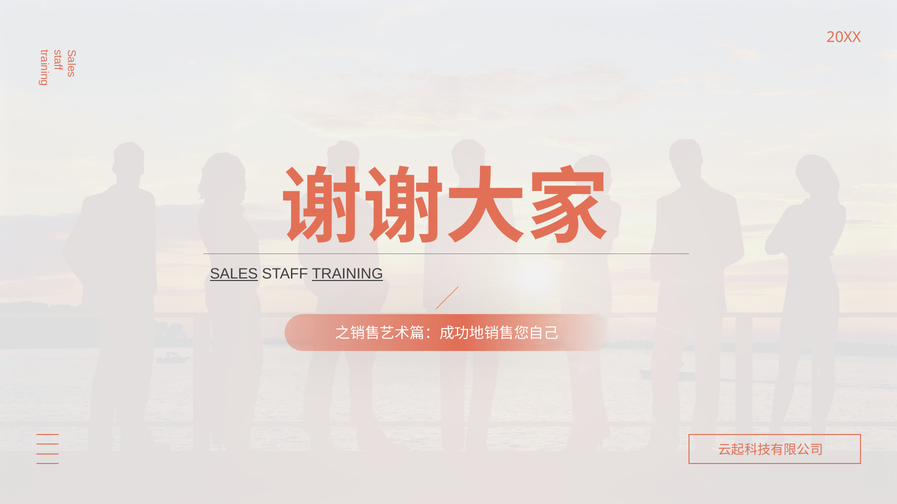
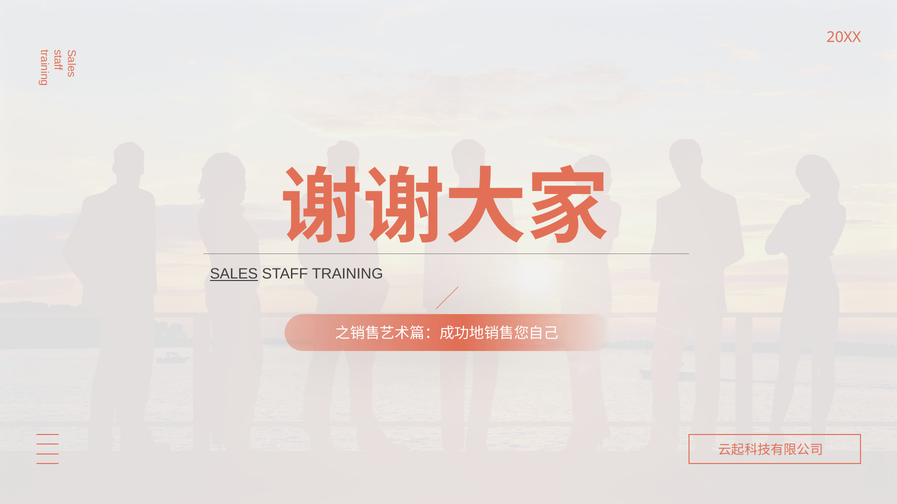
TRAINING underline: present -> none (348, 274)
